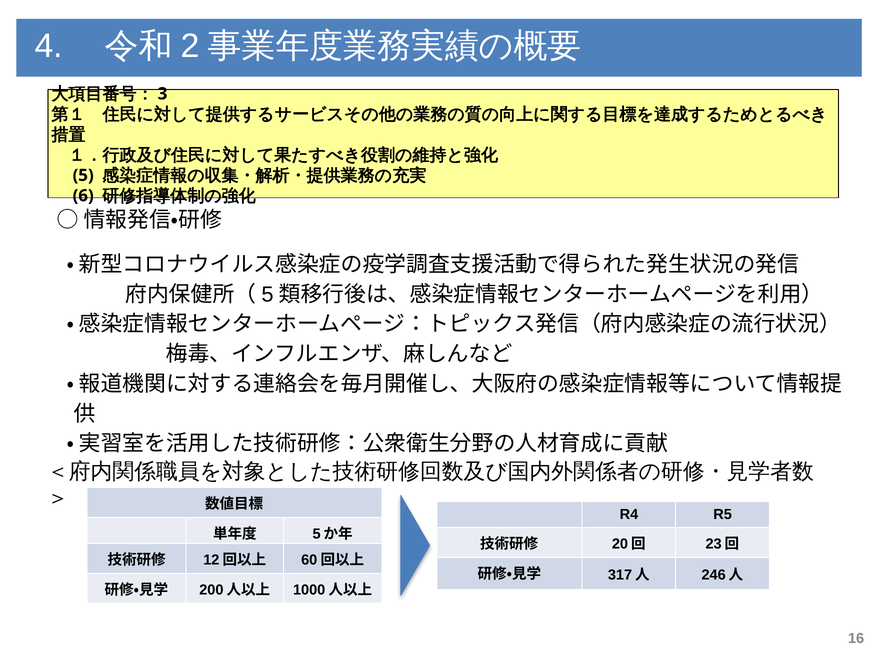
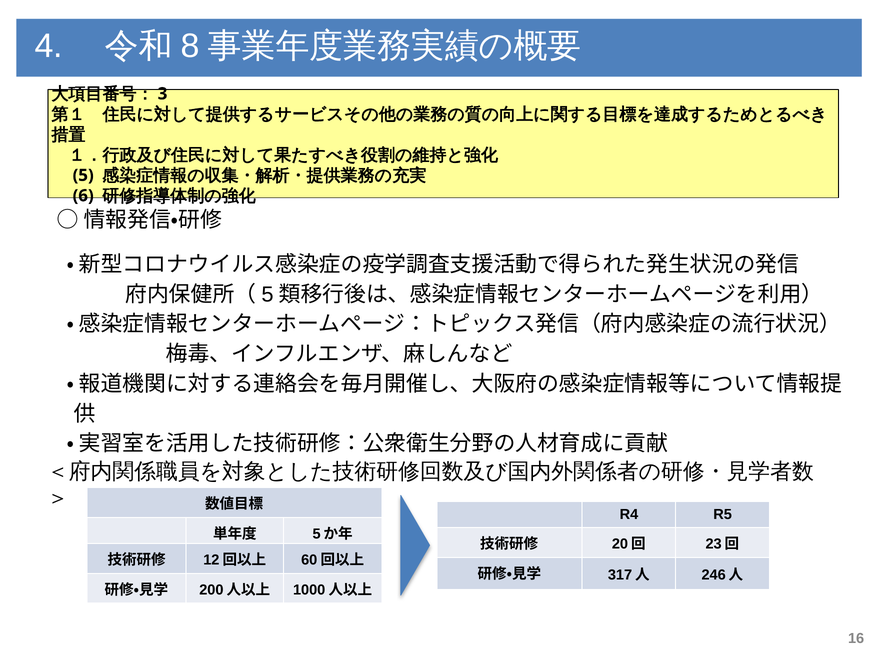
2: 2 -> 8 (190, 46)
